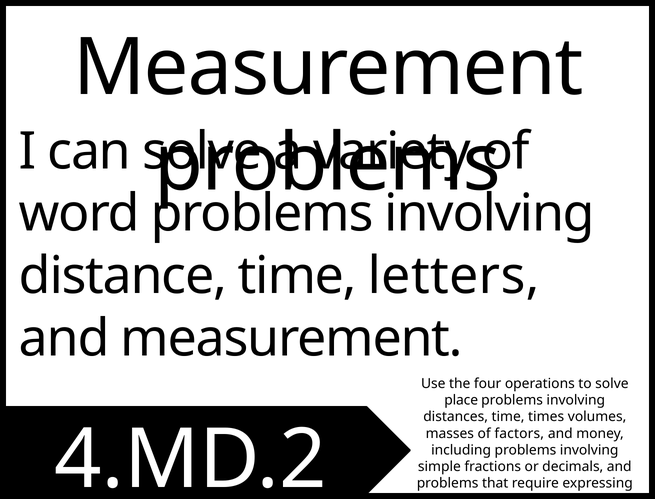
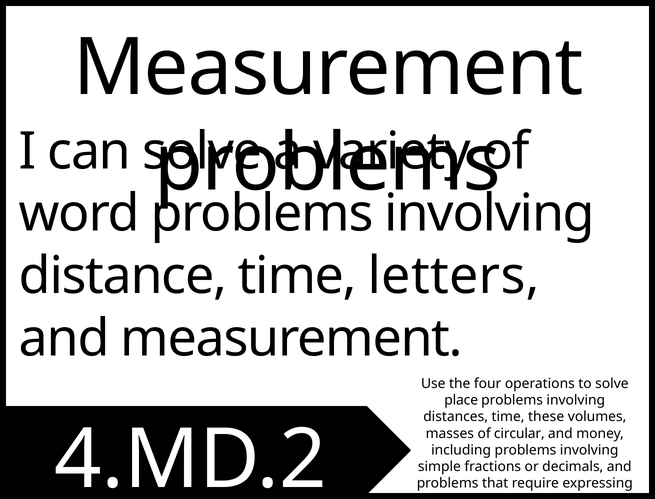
times: times -> these (546, 417)
factors: factors -> circular (519, 434)
